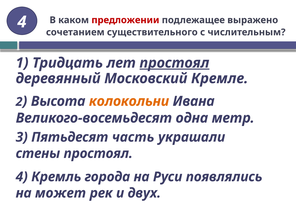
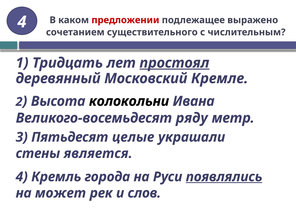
колокольни colour: orange -> black (129, 101)
одна: одна -> ряду (192, 118)
часть: часть -> целые (133, 137)
стены простоял: простоял -> является (98, 153)
появлялись underline: none -> present (224, 177)
двух: двух -> слов (144, 193)
